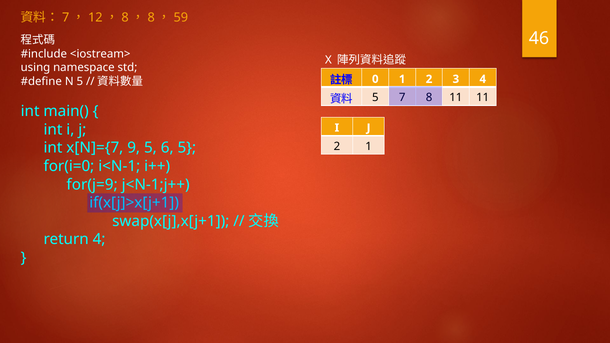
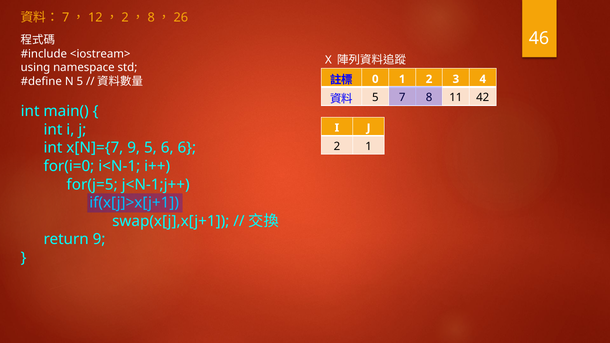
8: 8 -> 2 (125, 18)
59: 59 -> 26 (181, 18)
11 11: 11 -> 42 (483, 98)
6 5: 5 -> 6 (187, 148)
for(j=9: for(j=9 -> for(j=5 (92, 185)
return 4: 4 -> 9 (99, 240)
